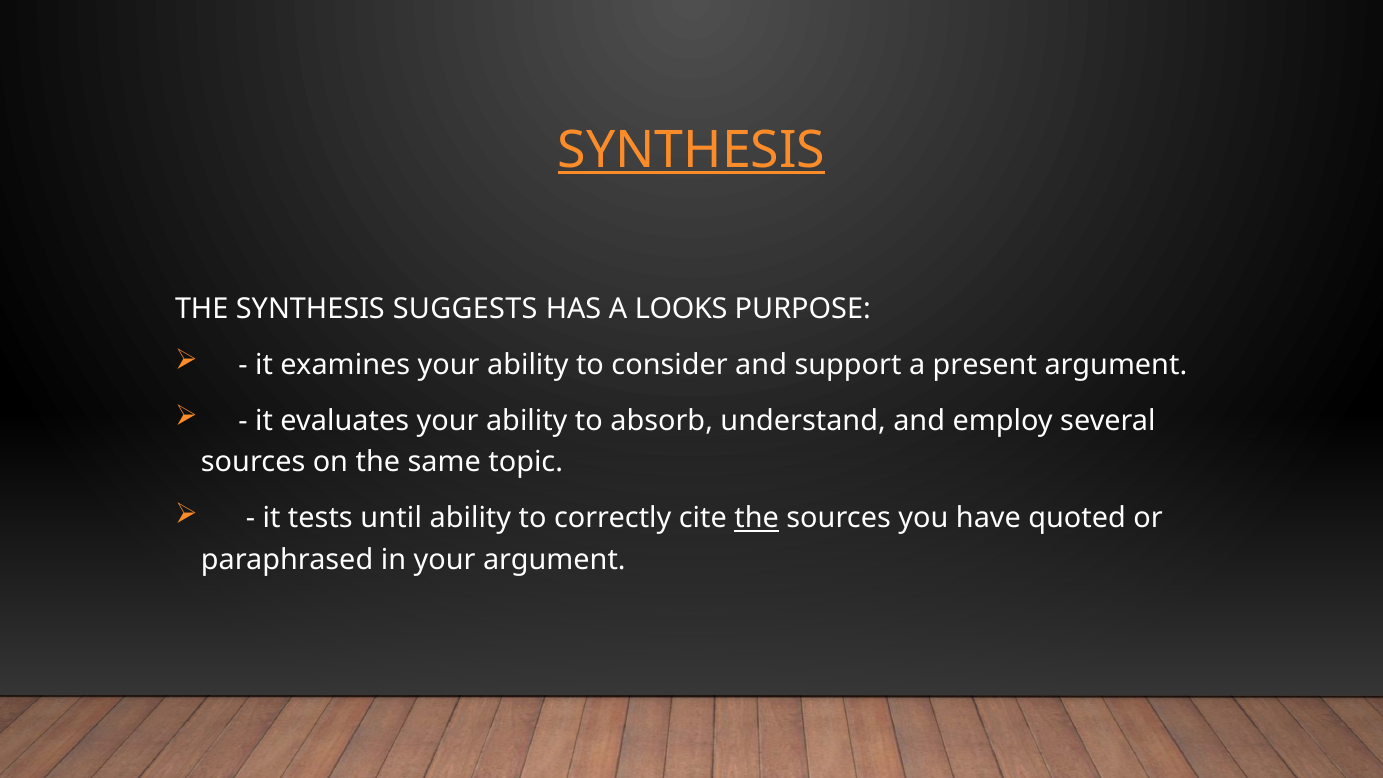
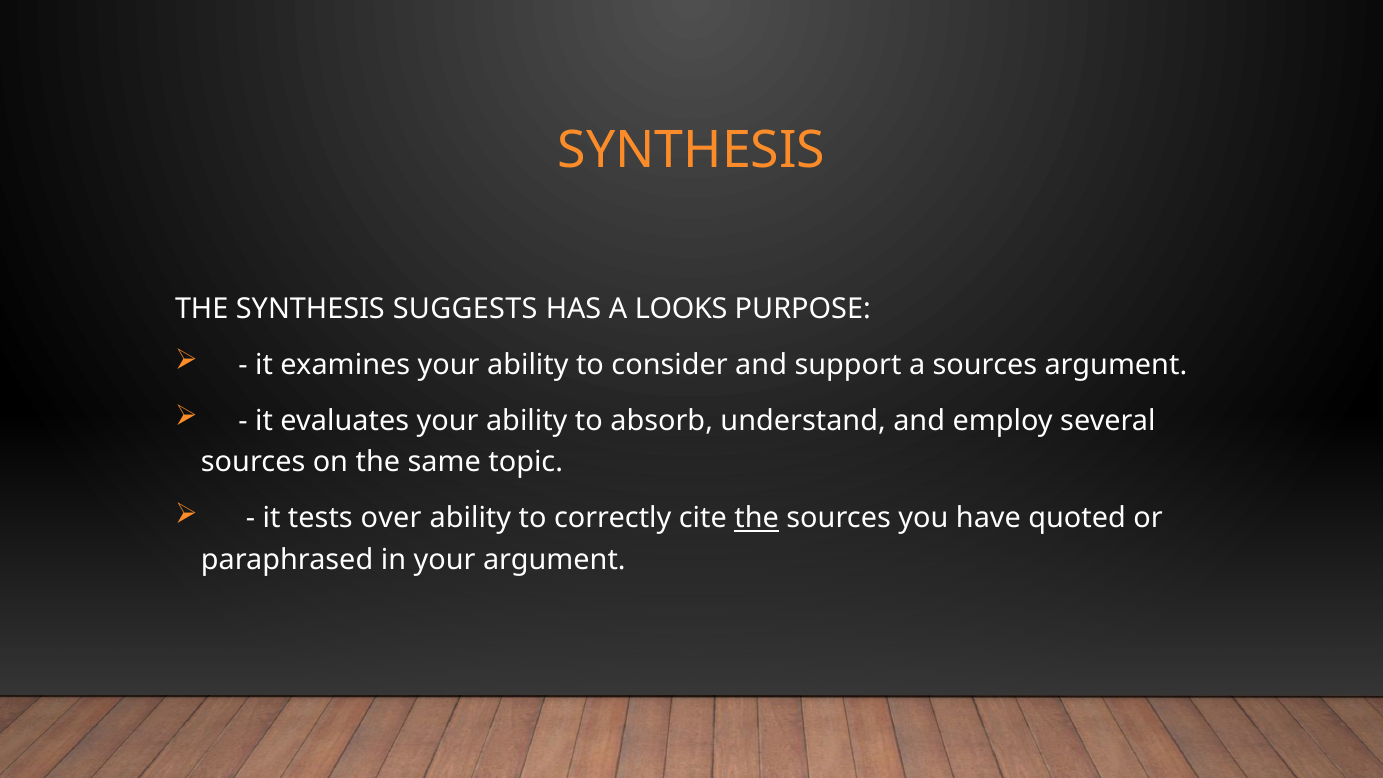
SYNTHESIS underline: present -> none (692, 150)
a present: present -> sources (985, 365)
until: until -> over (391, 518)
